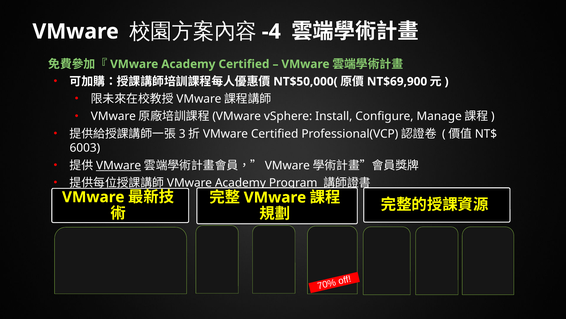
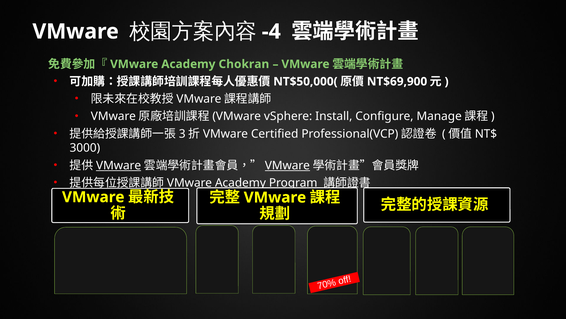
Academy Certified: Certified -> Chokran (244, 64)
6003: 6003 -> 3000 (85, 148)
VMware underline: none -> present (287, 165)
